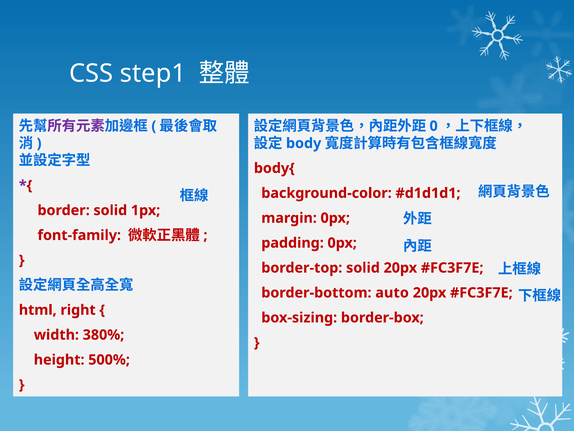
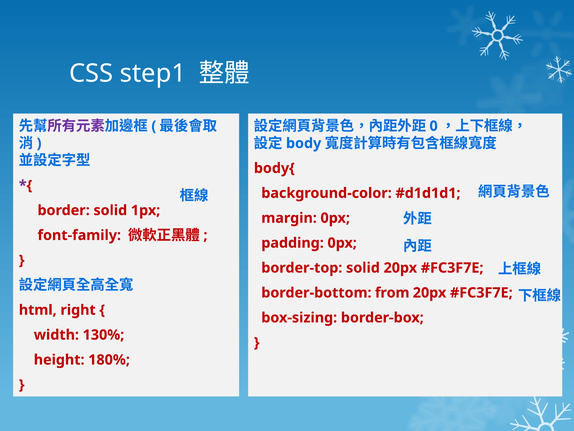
auto: auto -> from (392, 292)
380%: 380% -> 130% (103, 335)
500%: 500% -> 180% (109, 359)
